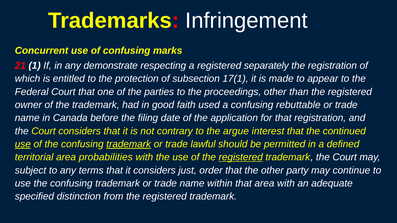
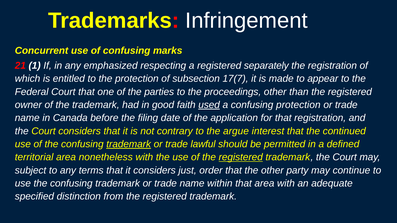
demonstrate: demonstrate -> emphasized (111, 66)
17(1: 17(1 -> 17(7 (235, 79)
used underline: none -> present (209, 105)
confusing rebuttable: rebuttable -> protection (298, 105)
use underline: present -> none (23, 144)
probabilities: probabilities -> nonetheless (106, 157)
